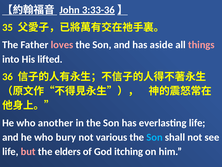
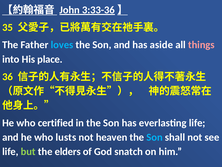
loves colour: pink -> light blue (62, 45)
lifted: lifted -> place (50, 59)
another: another -> certified (56, 123)
bury: bury -> lusts (66, 137)
various: various -> heaven (112, 137)
but colour: pink -> light green (28, 151)
itching: itching -> snatch (129, 151)
